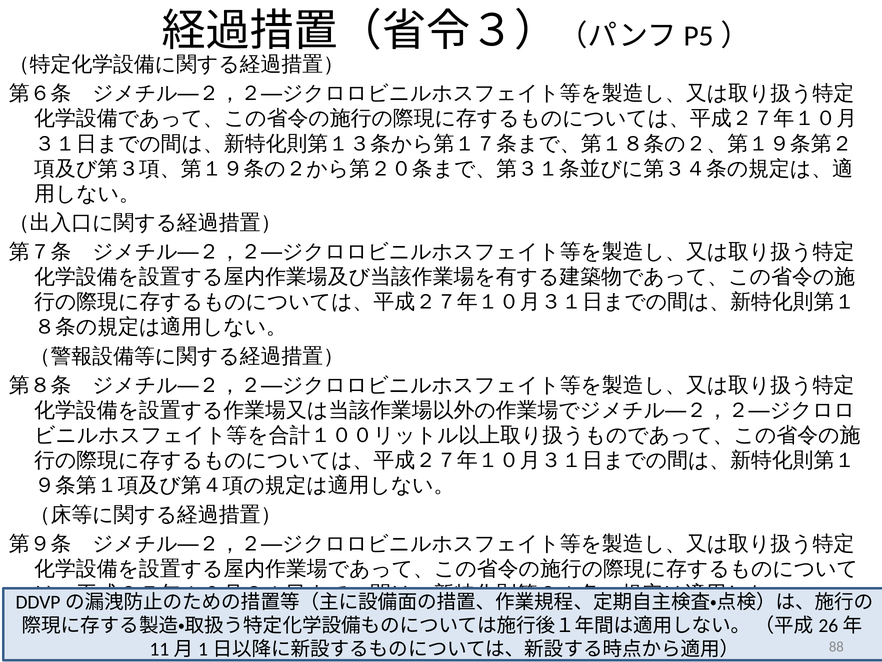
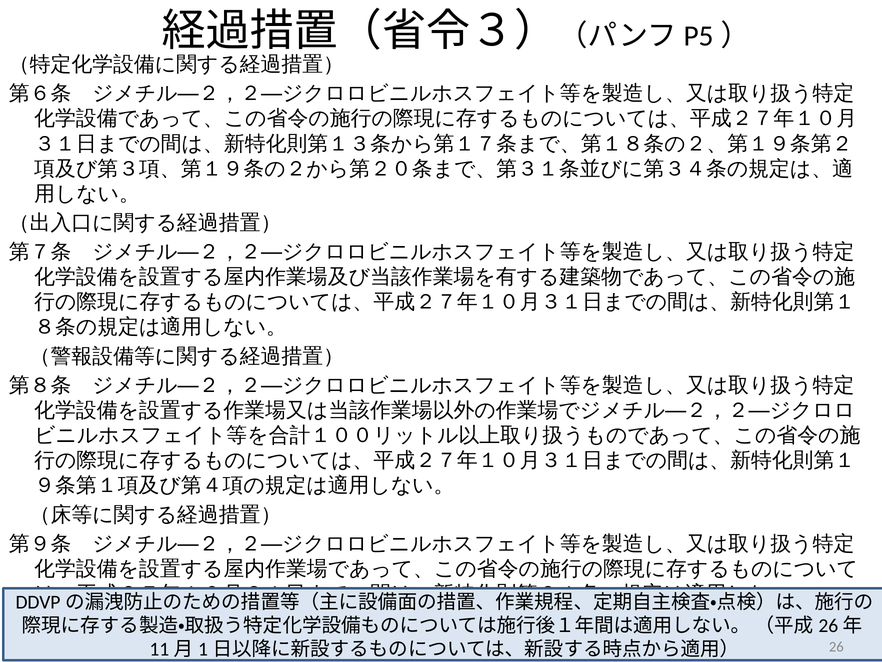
88: 88 -> 26 (836, 646)
